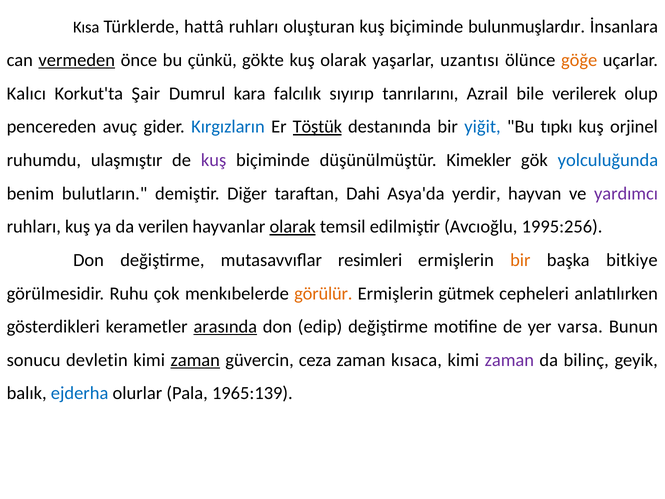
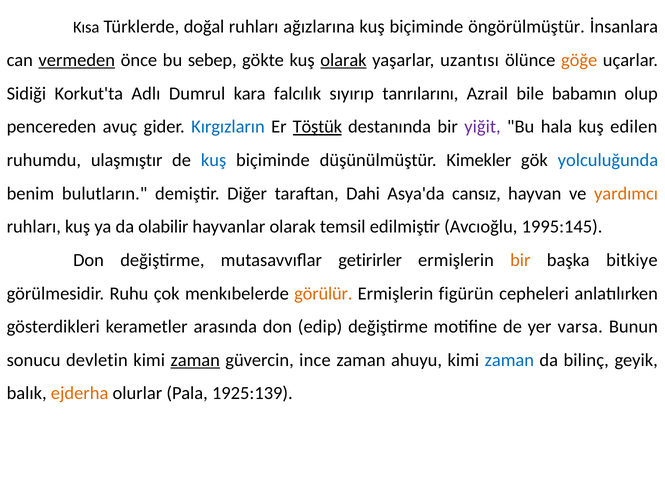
hattâ: hattâ -> doğal (204, 27)
oluşturan: oluşturan -> ağızlarına (319, 27)
bulunmuşlardır: bulunmuşlardır -> öngörülmüştür (527, 27)
çünkü: çünkü -> sebep (212, 60)
olarak underline: none -> present (343, 60)
Kalıcı: Kalıcı -> Sidiği (26, 93)
Şair: Şair -> Adlı (146, 93)
verilerek: verilerek -> babamın (584, 93)
yiğit colour: blue -> purple (483, 127)
tıpkı: tıpkı -> hala (556, 127)
orjinel: orjinel -> edilen (634, 127)
kuş colour: purple -> blue (214, 160)
yerdir: yerdir -> cansız (476, 193)
yardımcı colour: purple -> orange (626, 193)
verilen: verilen -> olabilir (163, 227)
olarak underline: present -> none (293, 227)
1995:256: 1995:256 -> 1995:145 (562, 227)
resimleri: resimleri -> getirirler (370, 260)
gütmek: gütmek -> figürün (466, 293)
arasında underline: present -> none (225, 327)
ceza: ceza -> ince (315, 360)
kısaca: kısaca -> ahuyu (417, 360)
zaman colour: purple -> blue (509, 360)
ejderha colour: blue -> orange (80, 393)
1965:139: 1965:139 -> 1925:139 (252, 393)
